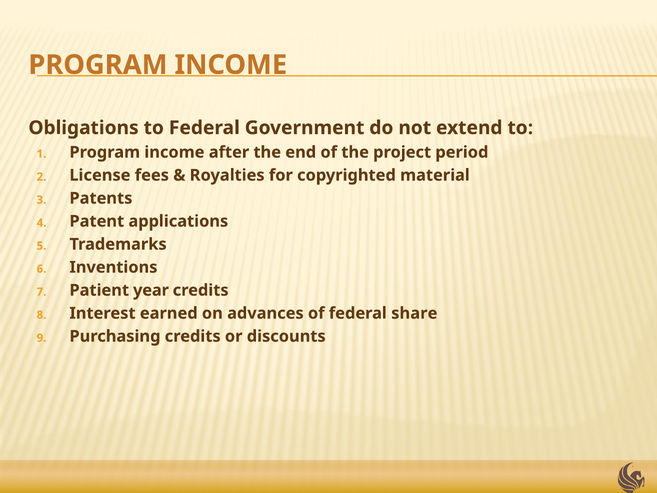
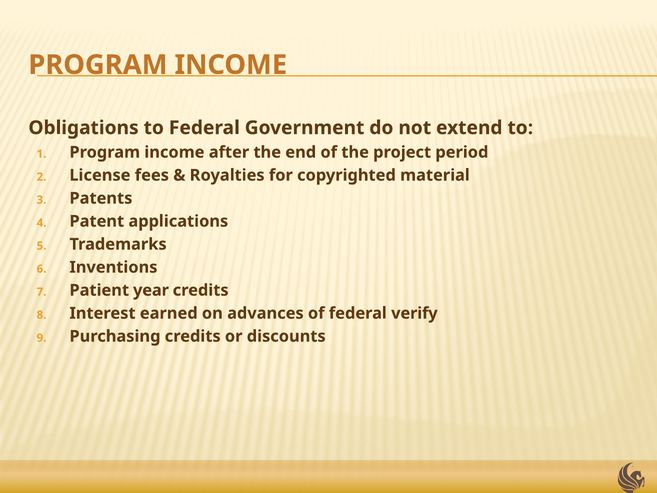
share: share -> verify (414, 313)
